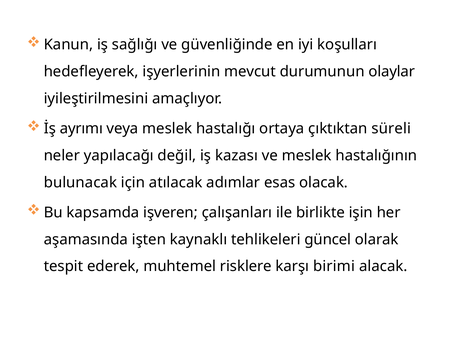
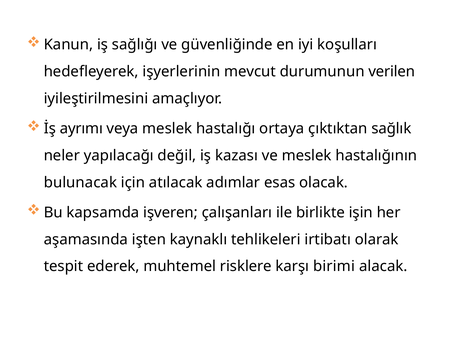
olaylar: olaylar -> verilen (392, 72)
süreli: süreli -> sağlık (391, 128)
güncel: güncel -> irtibatı (328, 239)
